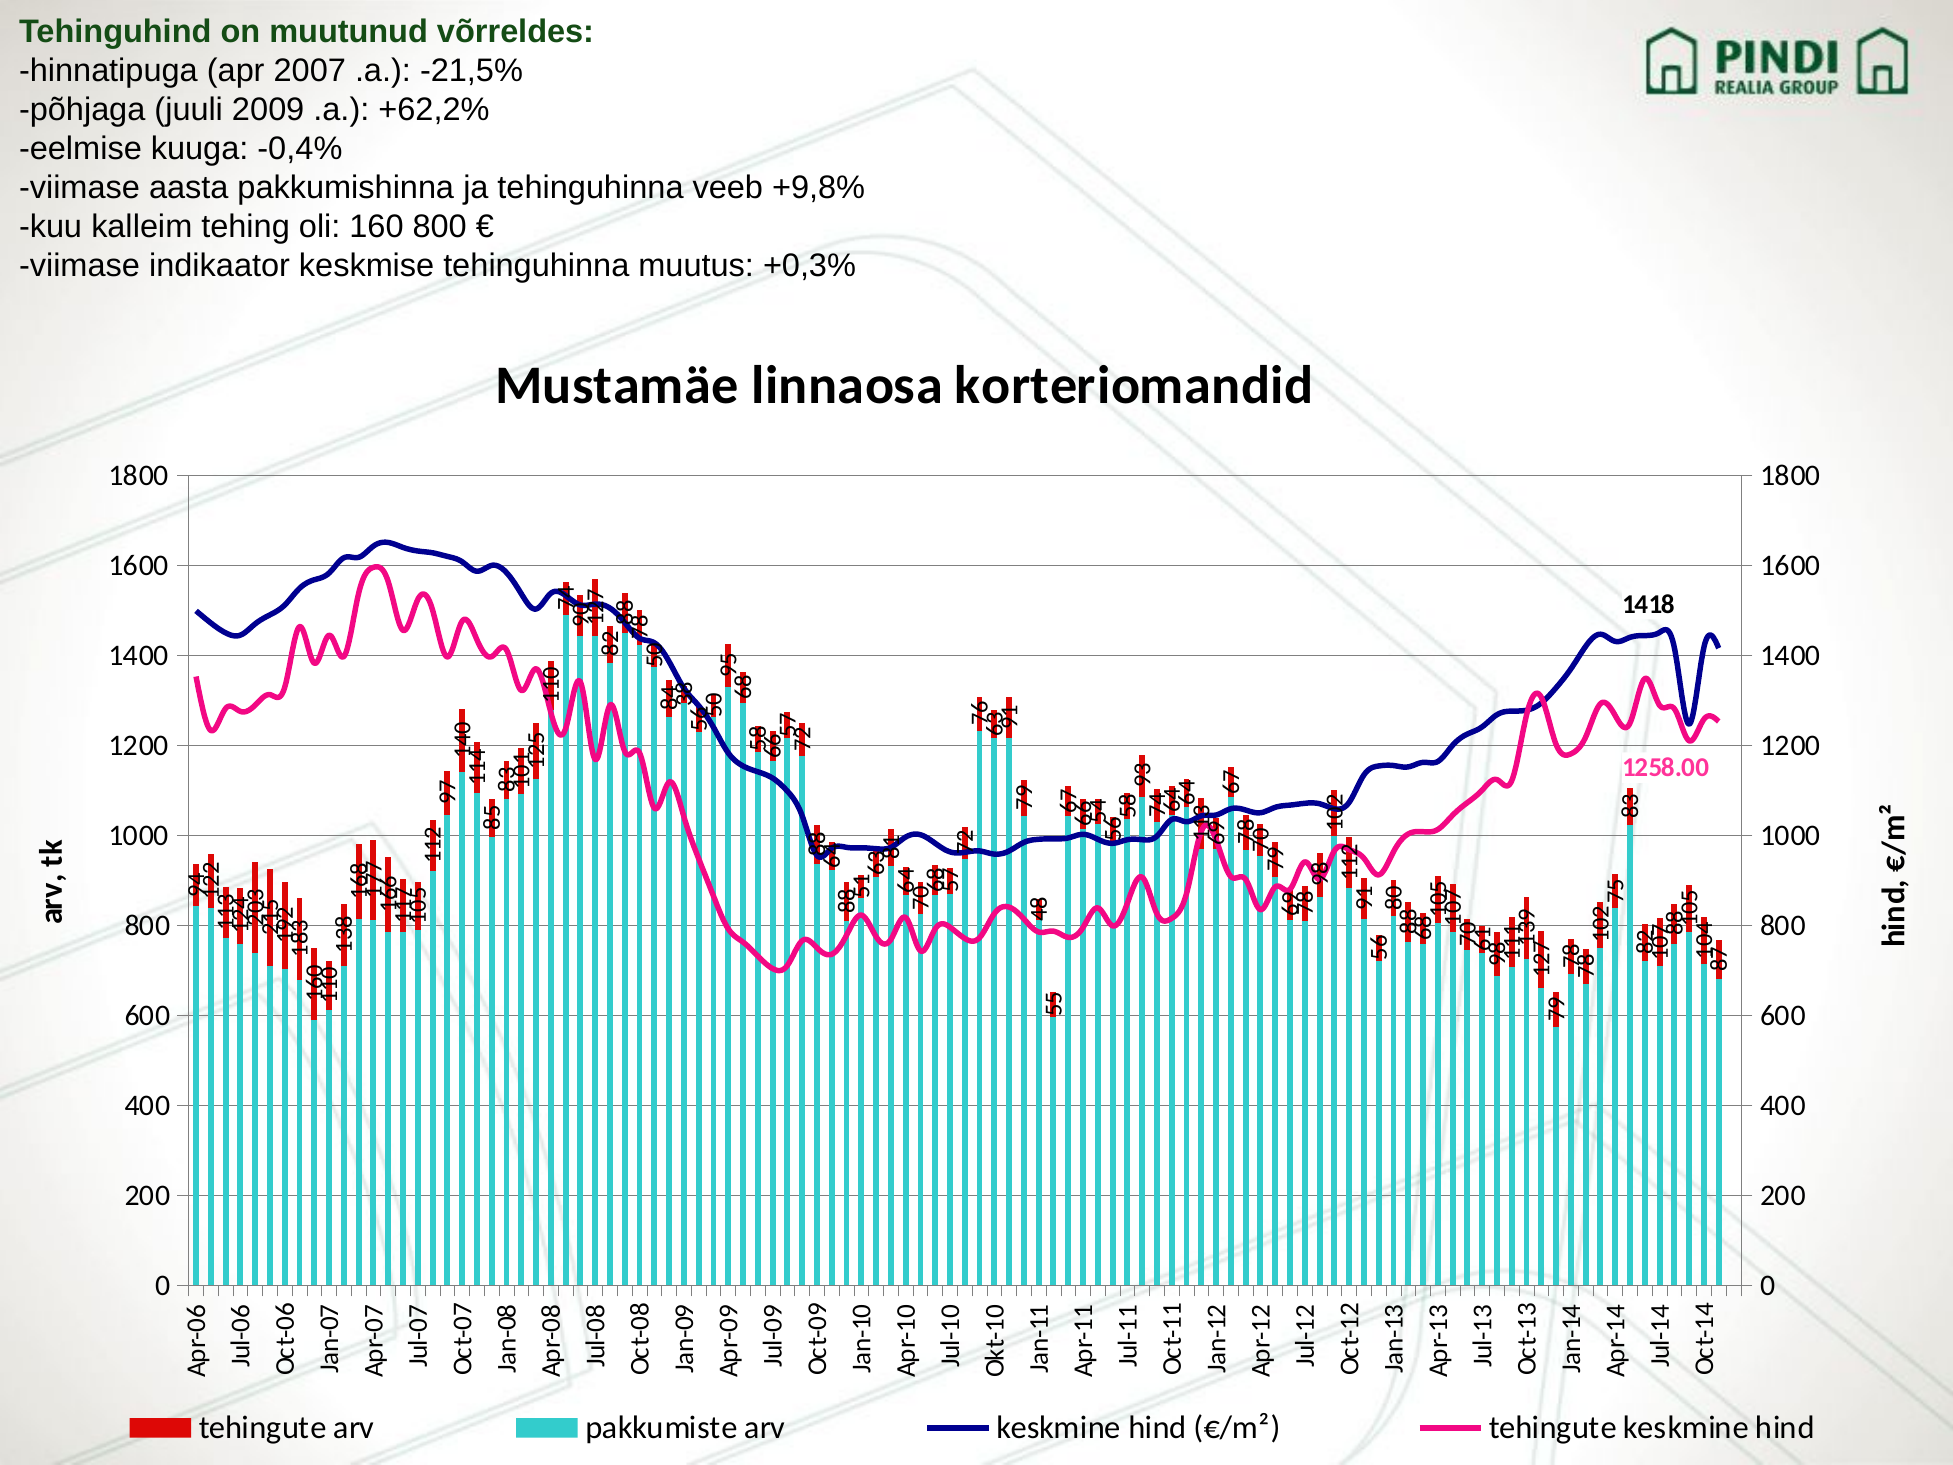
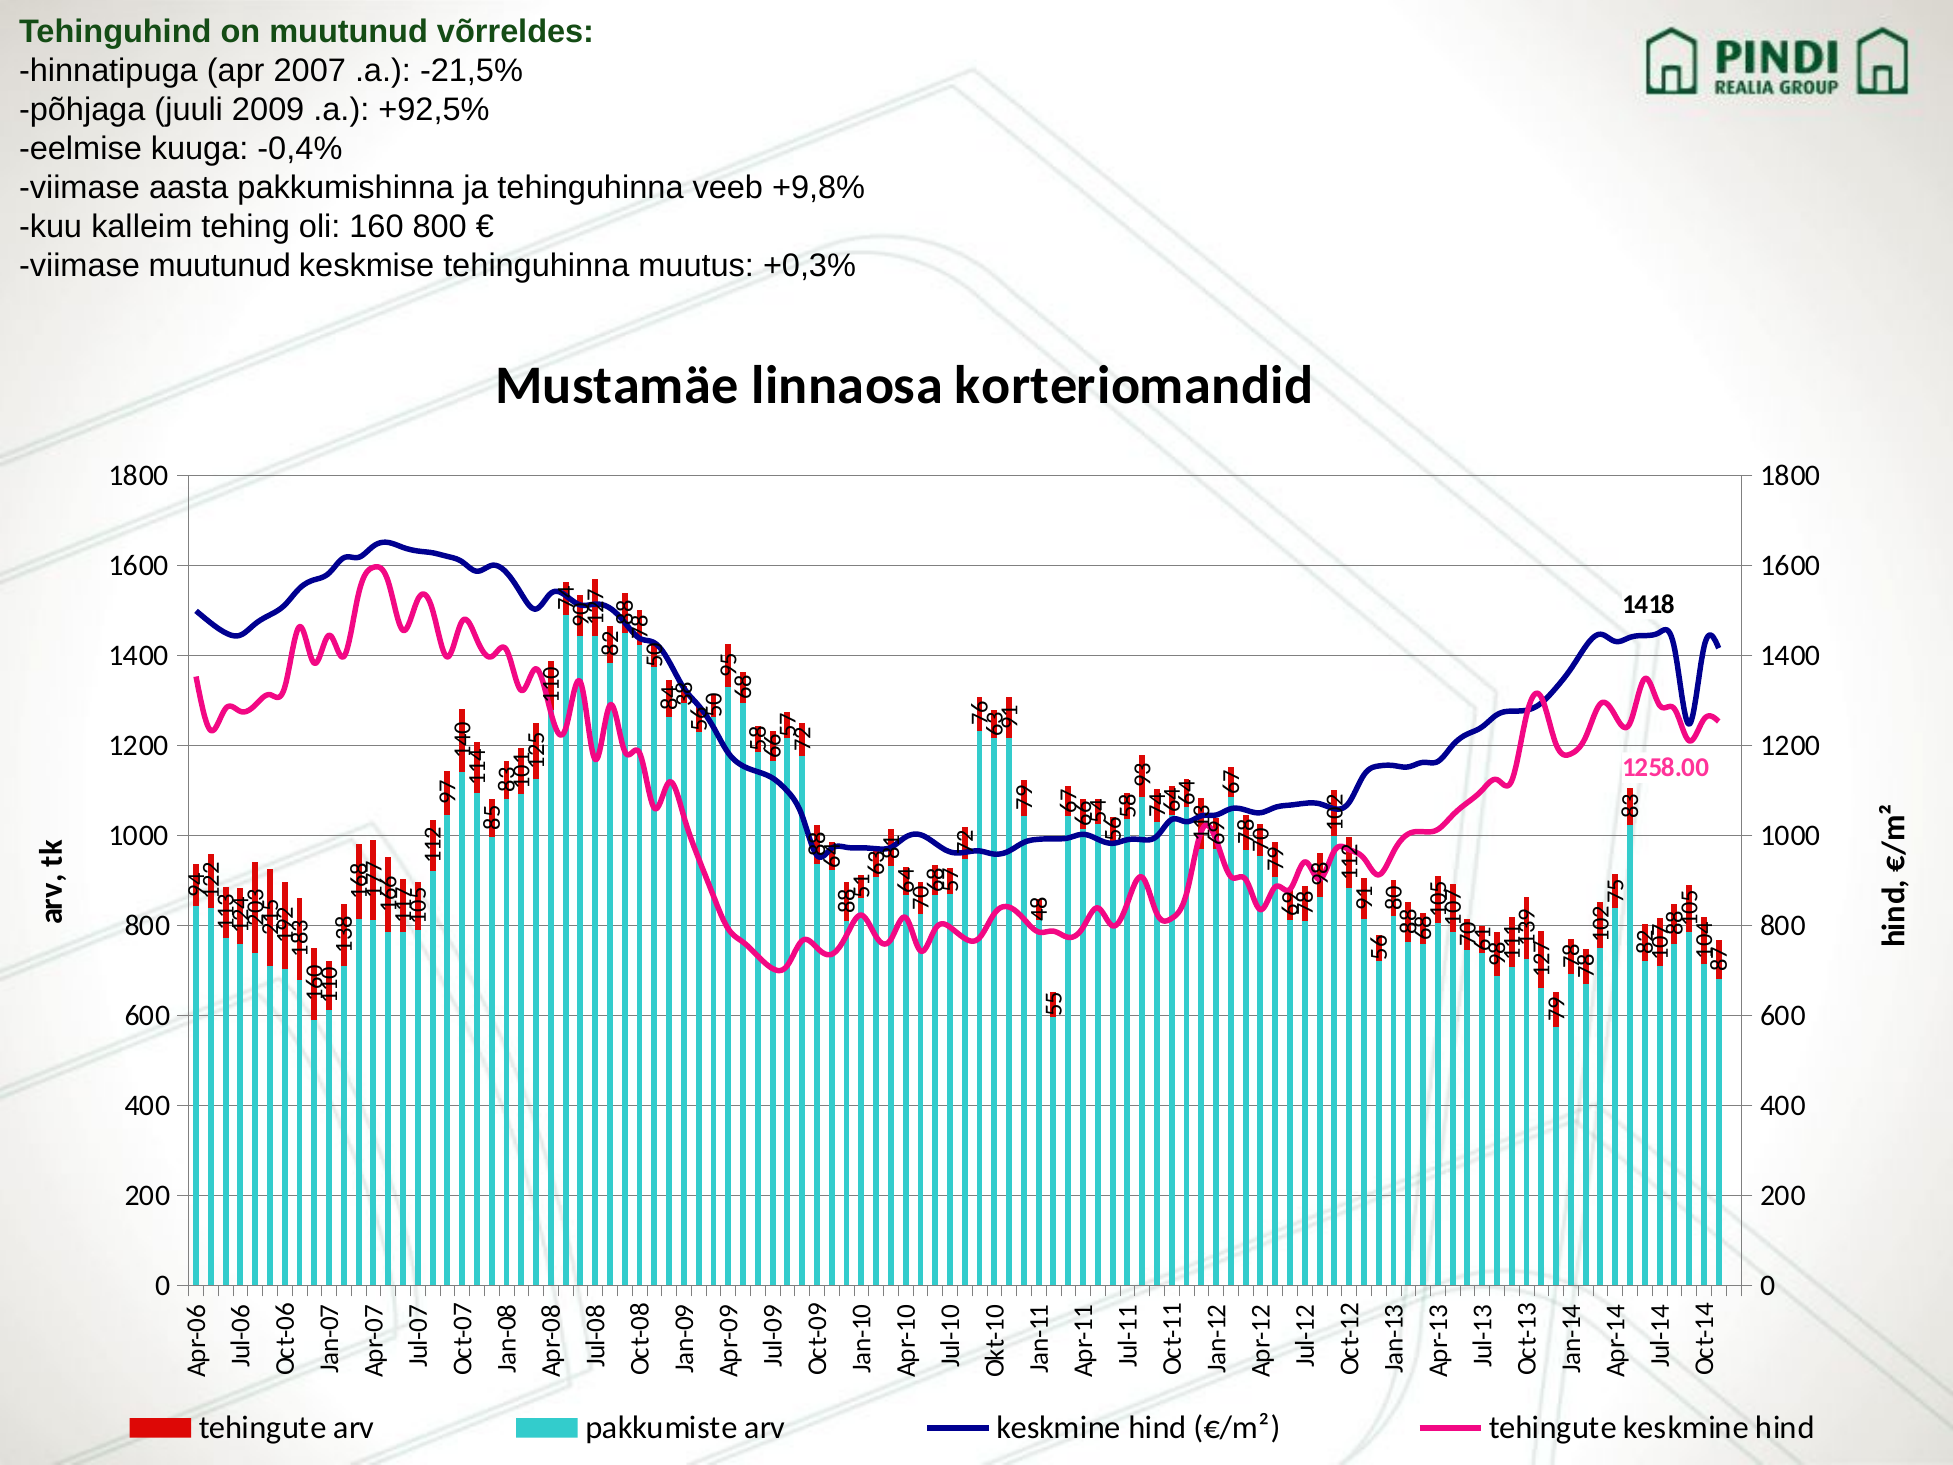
+62,2%: +62,2% -> +92,5% (434, 109)
viimase indikaator: indikaator -> muutunud (220, 266)
